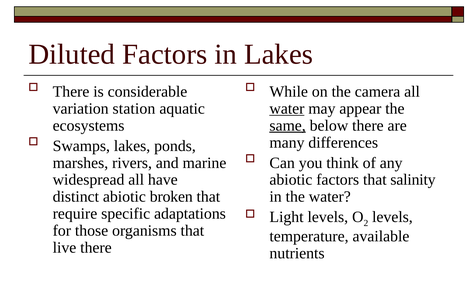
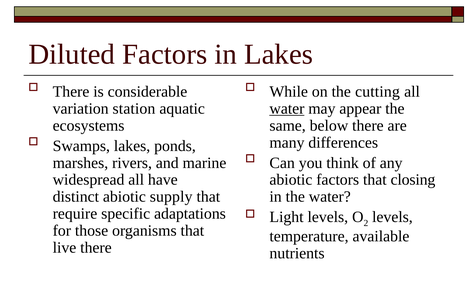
camera: camera -> cutting (377, 92)
same underline: present -> none (288, 126)
salinity: salinity -> closing (413, 180)
broken: broken -> supply (171, 197)
